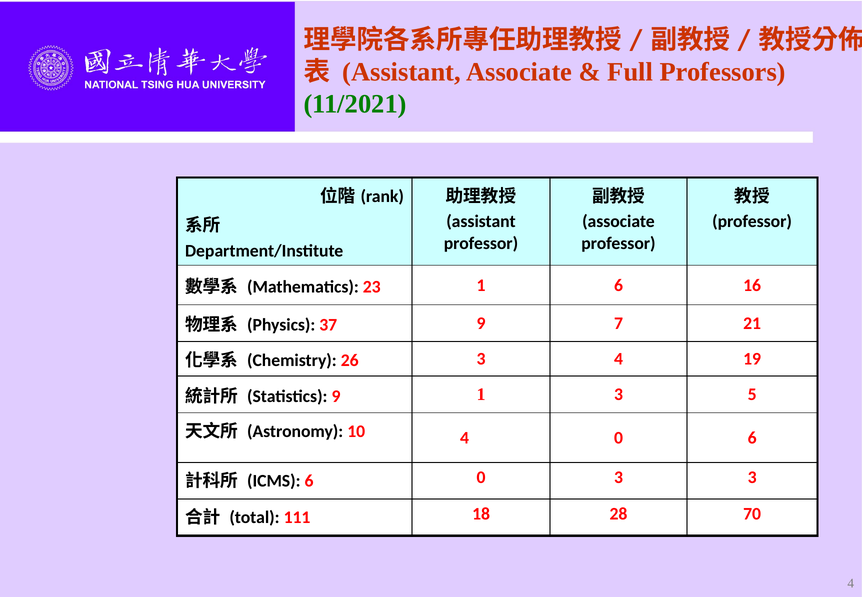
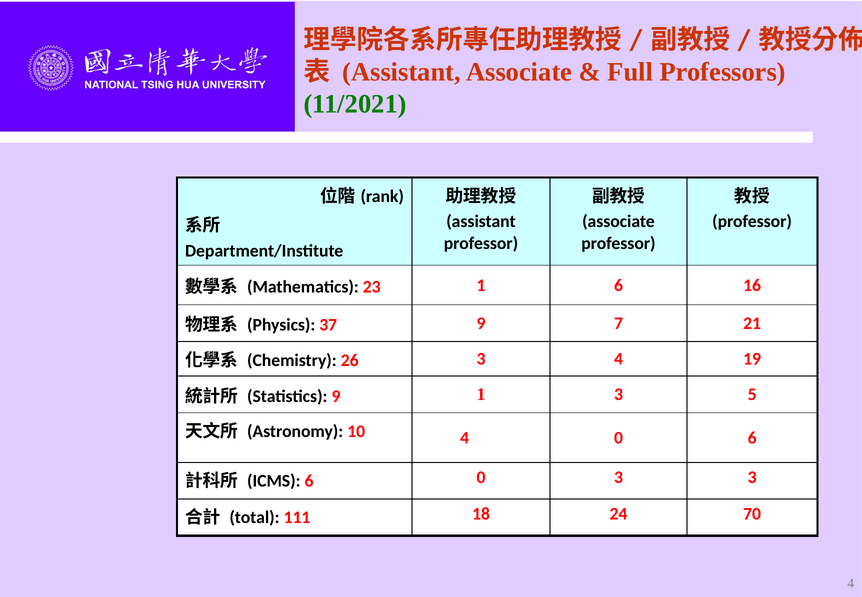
28: 28 -> 24 (619, 514)
